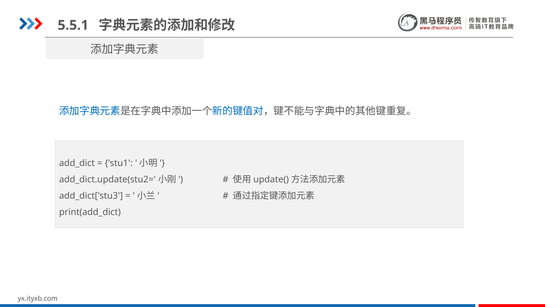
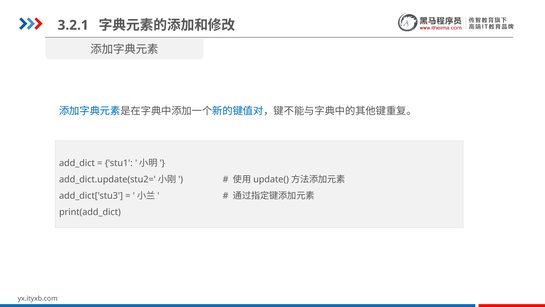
5.5.1: 5.5.1 -> 3.2.1 (73, 25)
